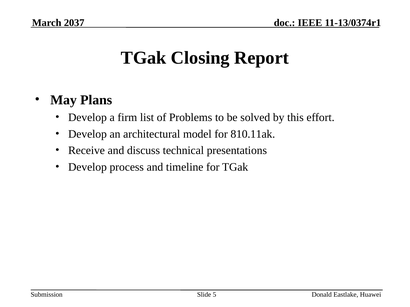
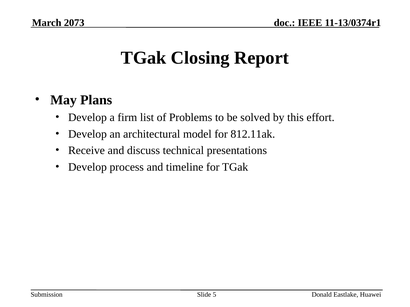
2037: 2037 -> 2073 (74, 23)
810.11ak: 810.11ak -> 812.11ak (253, 134)
